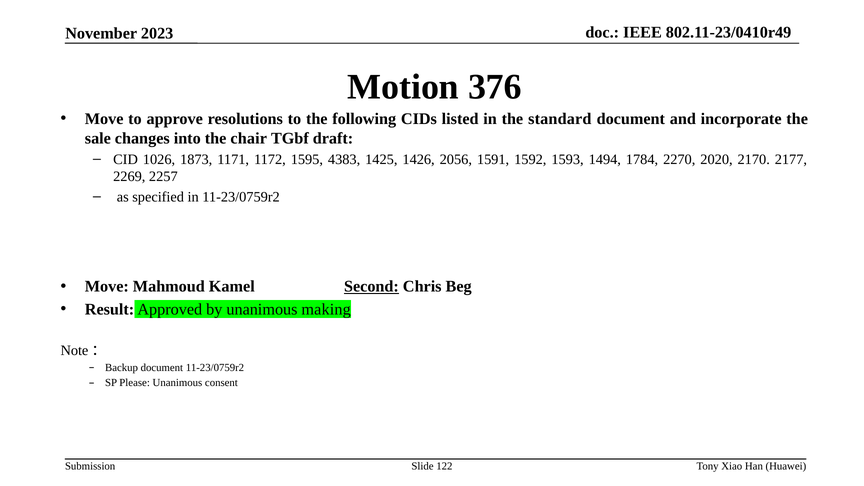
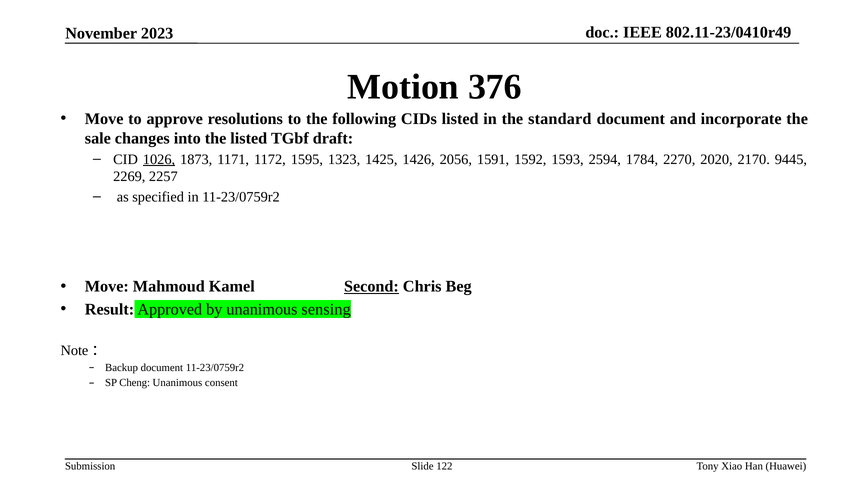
the chair: chair -> listed (249, 138)
1026 underline: none -> present (159, 159)
4383: 4383 -> 1323 (344, 159)
1494: 1494 -> 2594 (605, 159)
2177: 2177 -> 9445 (791, 159)
making: making -> sensing (326, 309)
Please: Please -> Cheng (135, 383)
